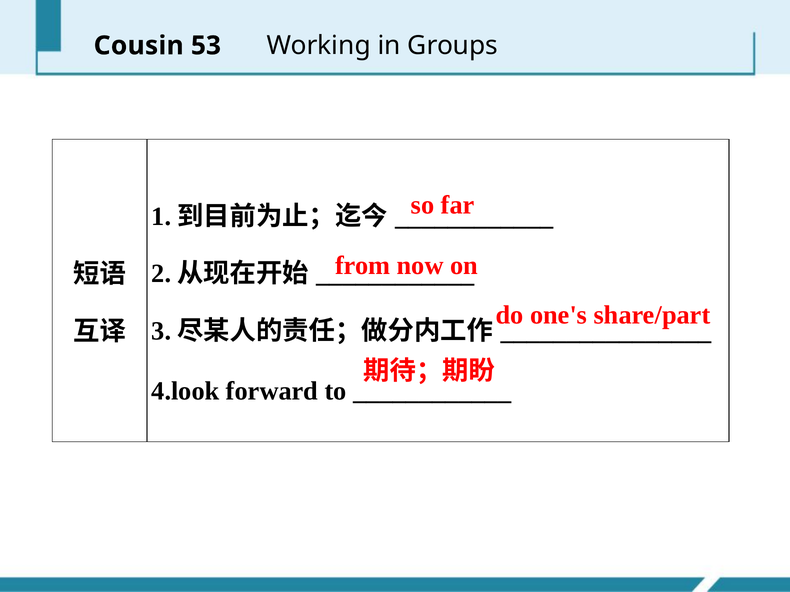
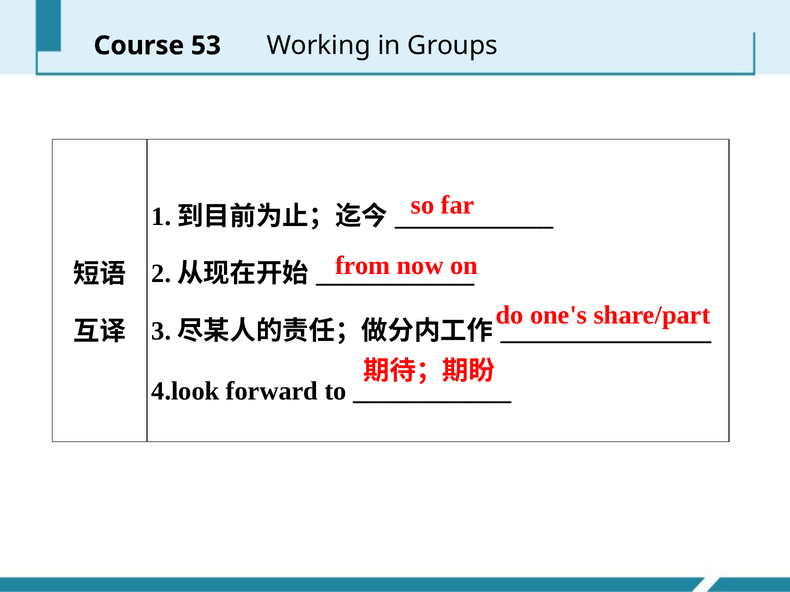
Cousin: Cousin -> Course (139, 46)
